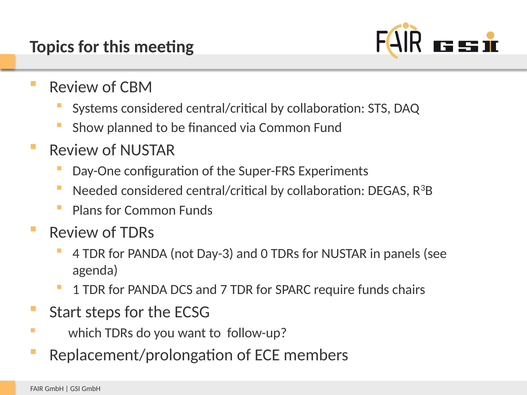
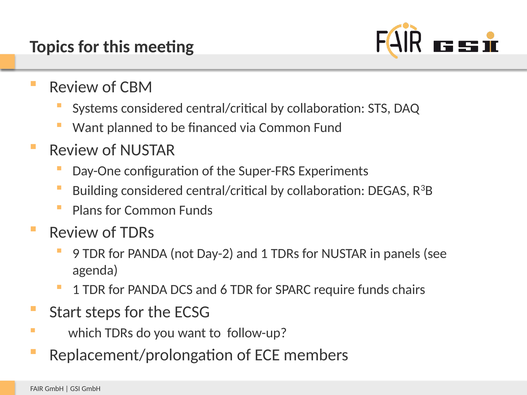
Show: Show -> Want (88, 128)
Needed: Needed -> Building (95, 191)
4: 4 -> 9 (76, 254)
Day-3: Day-3 -> Day-2 (215, 254)
and 0: 0 -> 1 (264, 254)
7: 7 -> 6 (224, 290)
